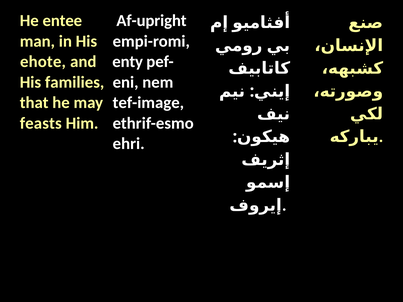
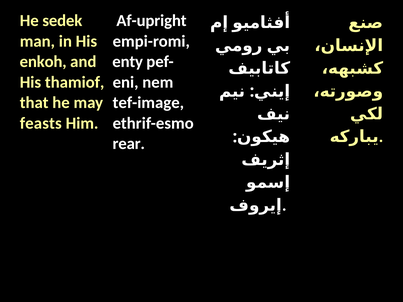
entee: entee -> sedek (62, 21)
ehote: ehote -> enkoh (43, 62)
families: families -> thamiof (75, 82)
ehri: ehri -> rear (129, 144)
